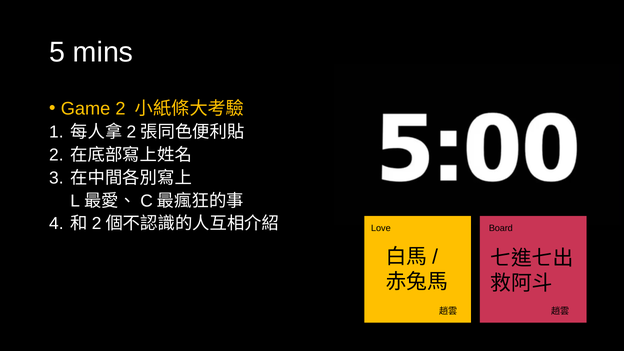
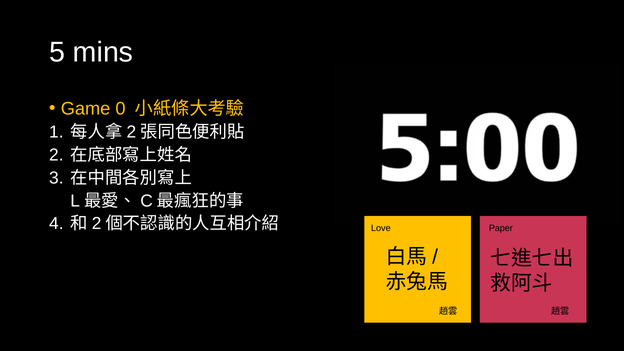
Game 2: 2 -> 0 (120, 109)
Board: Board -> Paper (501, 228)
